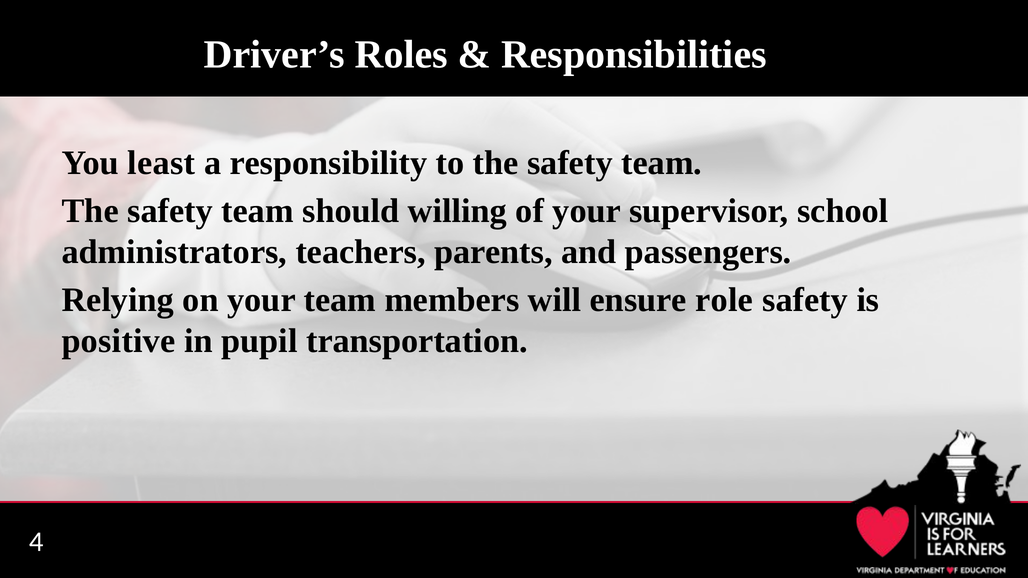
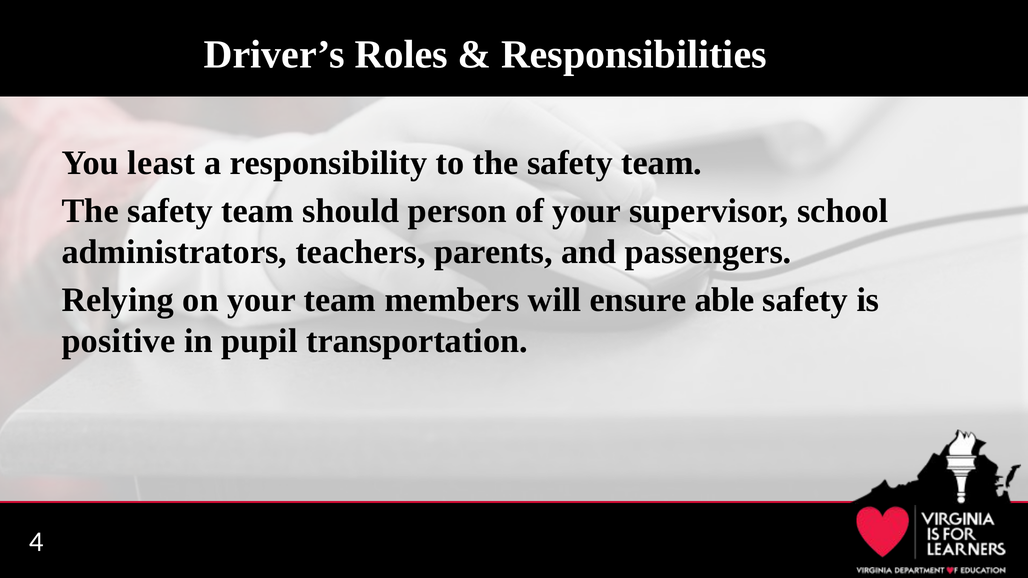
willing: willing -> person (457, 211)
role: role -> able (724, 300)
